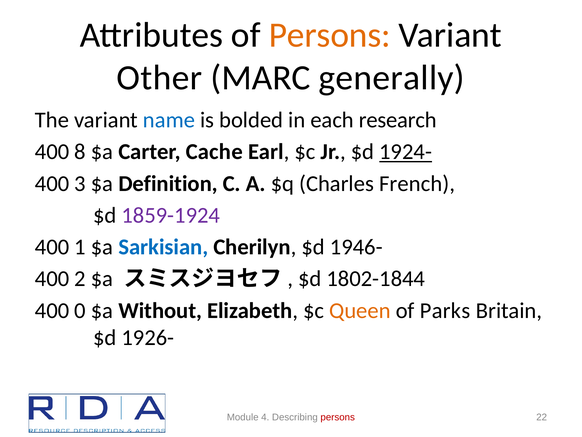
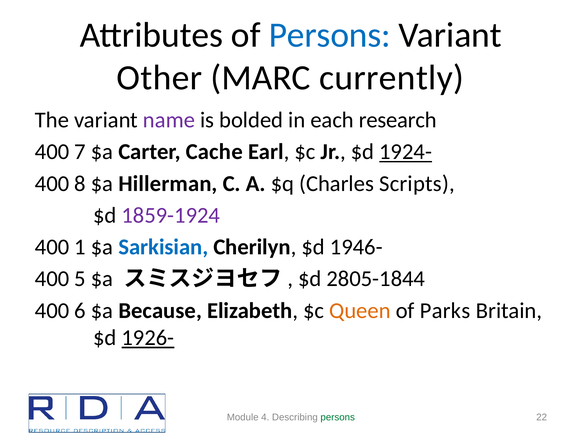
Persons colour: orange -> blue (330, 35)
generally: generally -> currently (392, 78)
name colour: blue -> purple (169, 120)
8: 8 -> 7 (80, 152)
3: 3 -> 8 (80, 183)
Definition: Definition -> Hillerman (168, 183)
French: French -> Scripts (417, 183)
2: 2 -> 5 (80, 278)
1802-1844: 1802-1844 -> 2805-1844 (376, 278)
0: 0 -> 6 (80, 310)
Without: Without -> Because (160, 310)
1926- underline: none -> present (148, 337)
persons colour: red -> green (338, 417)
